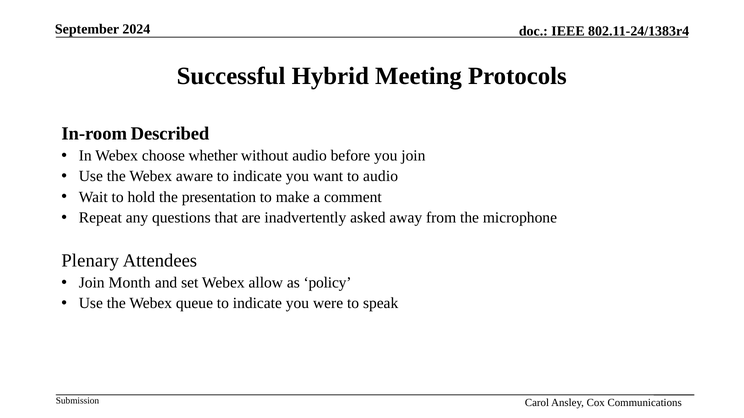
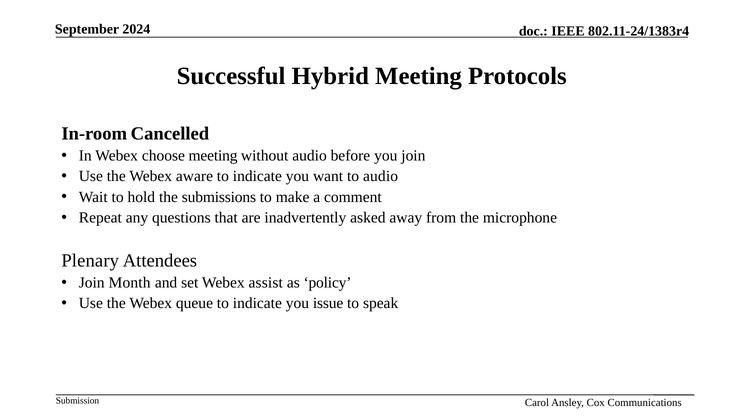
Described: Described -> Cancelled (170, 134)
choose whether: whether -> meeting (213, 156)
presentation: presentation -> submissions (219, 197)
allow: allow -> assist (266, 283)
were: were -> issue (328, 304)
